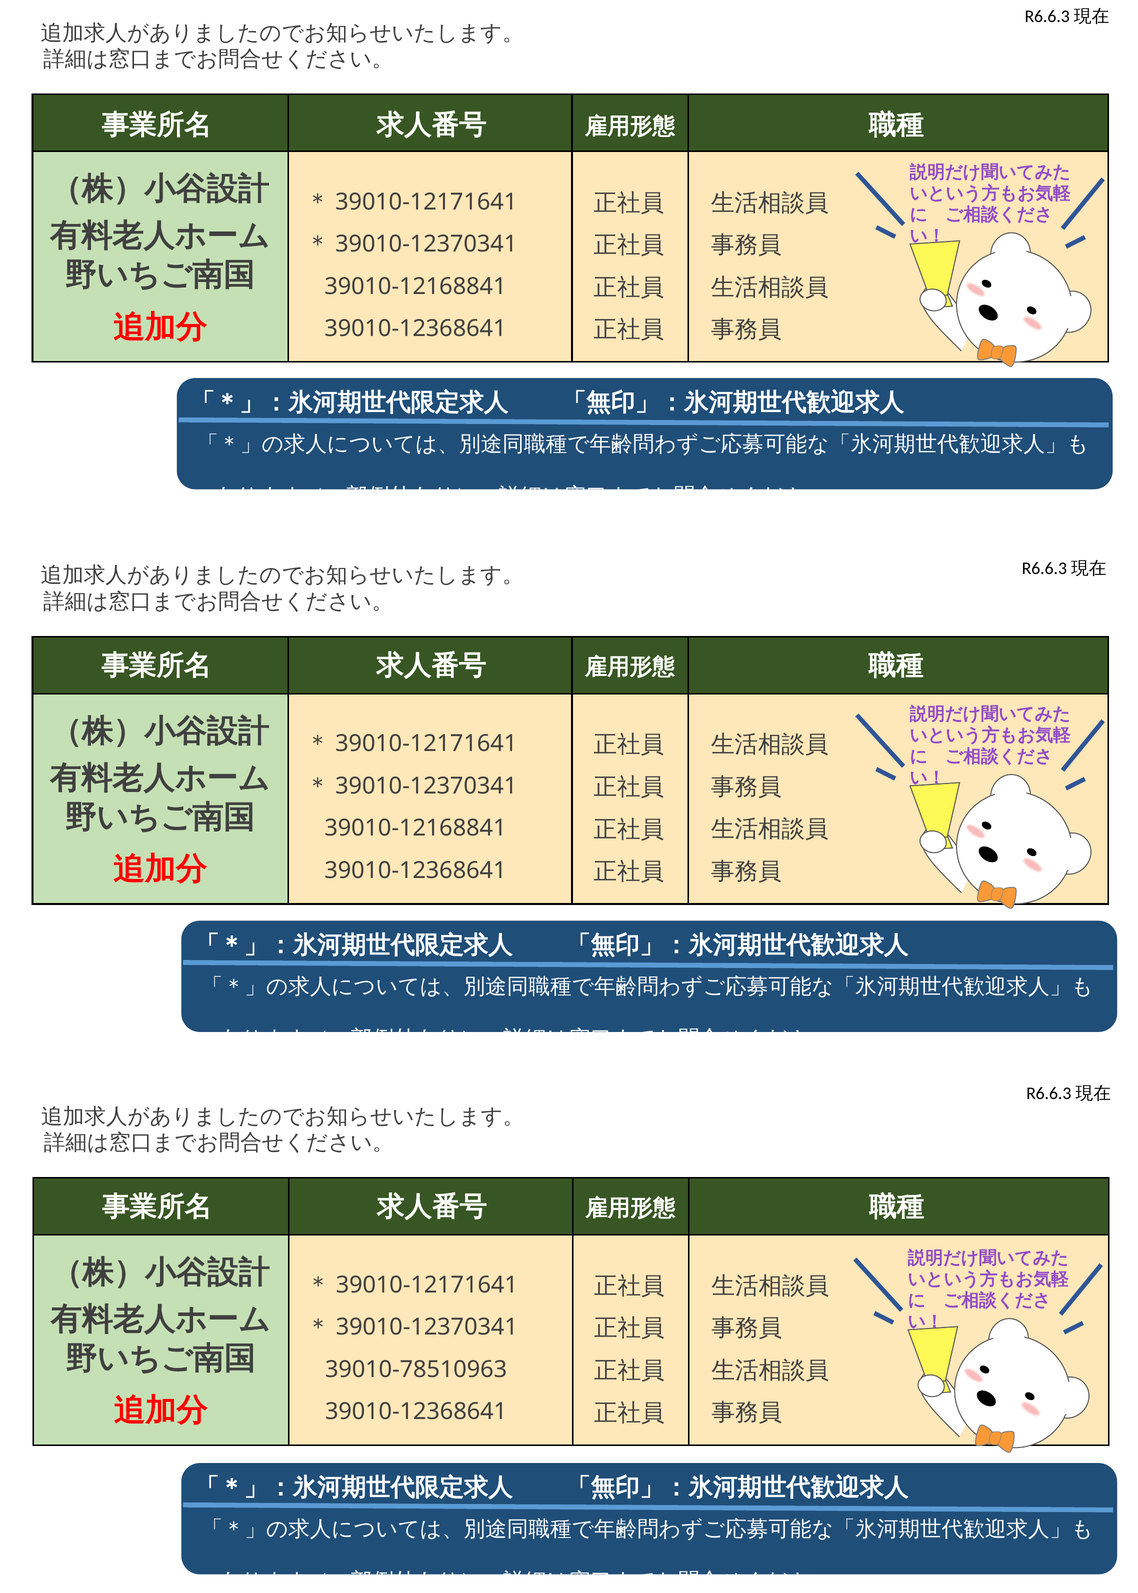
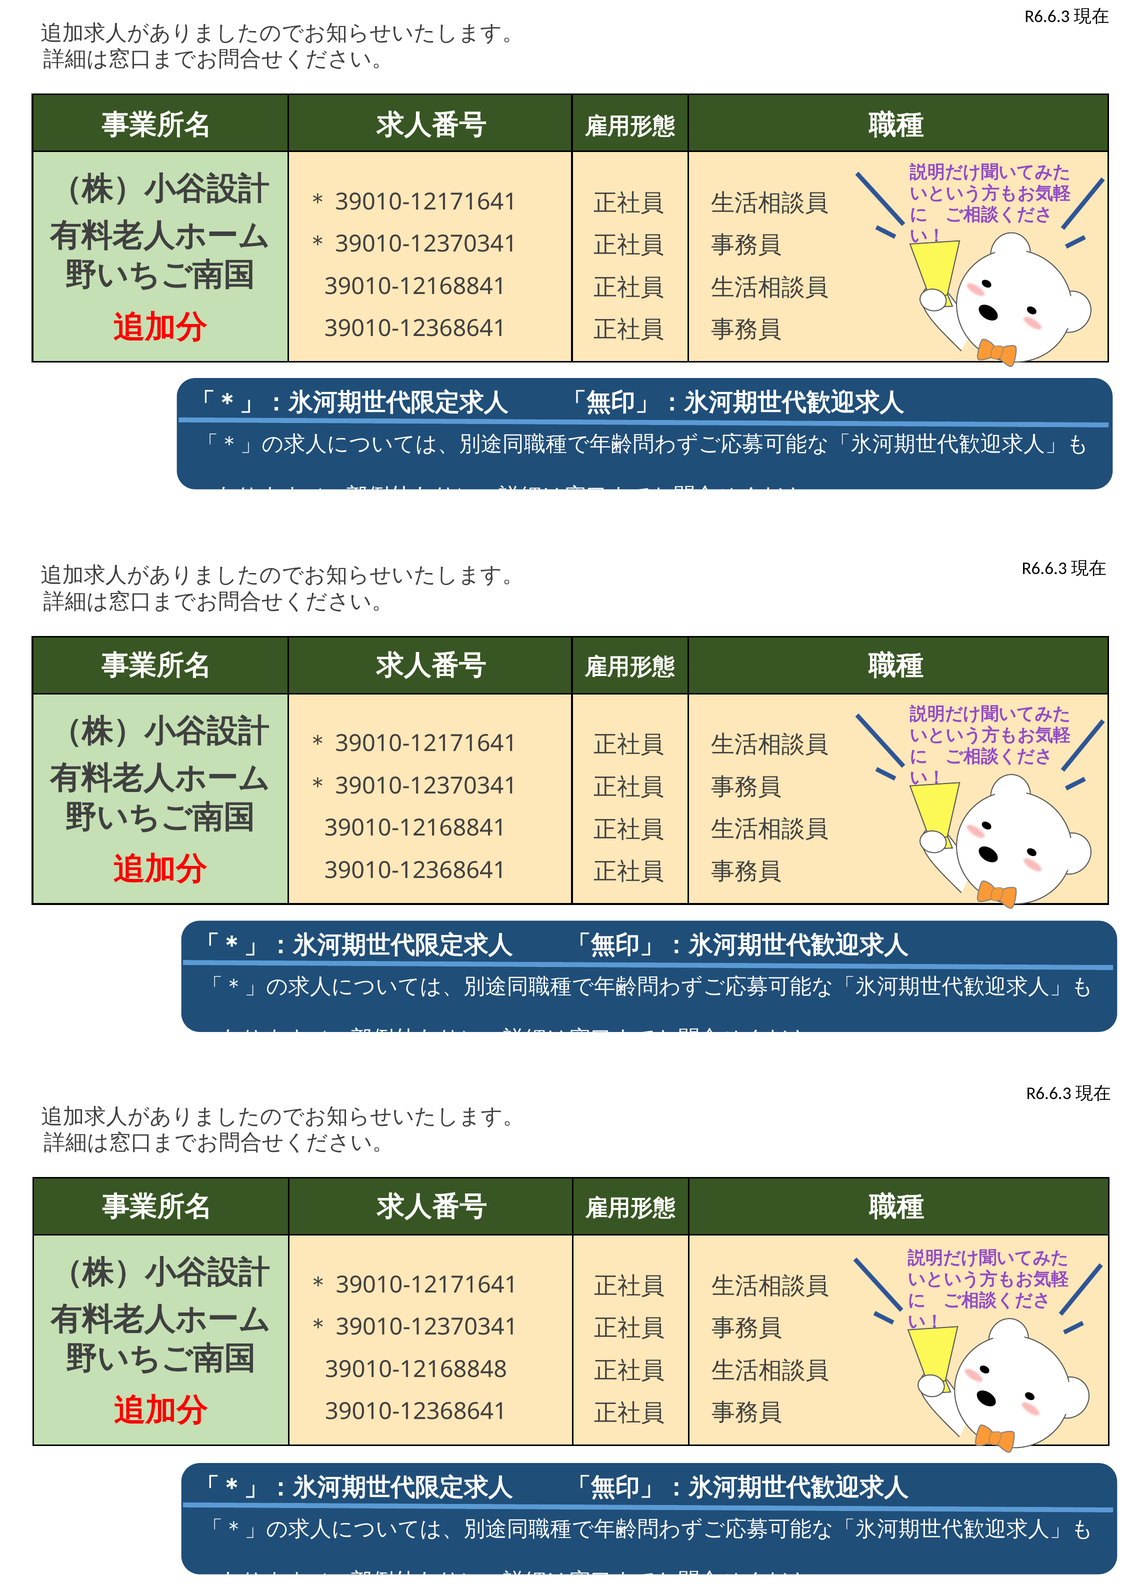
39010-78510963: 39010-78510963 -> 39010-12168848 (416, 1369)
